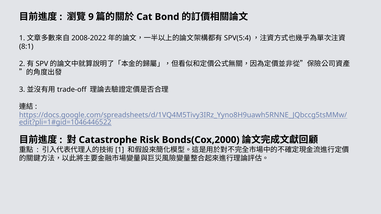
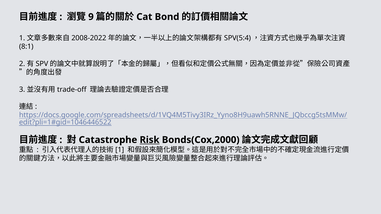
Risk underline: none -> present (150, 140)
